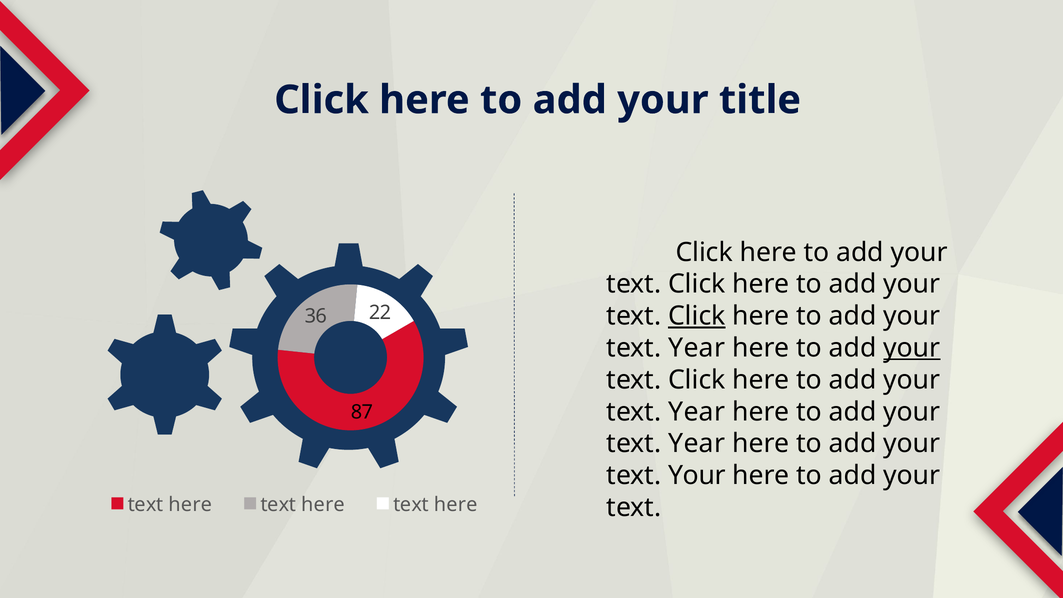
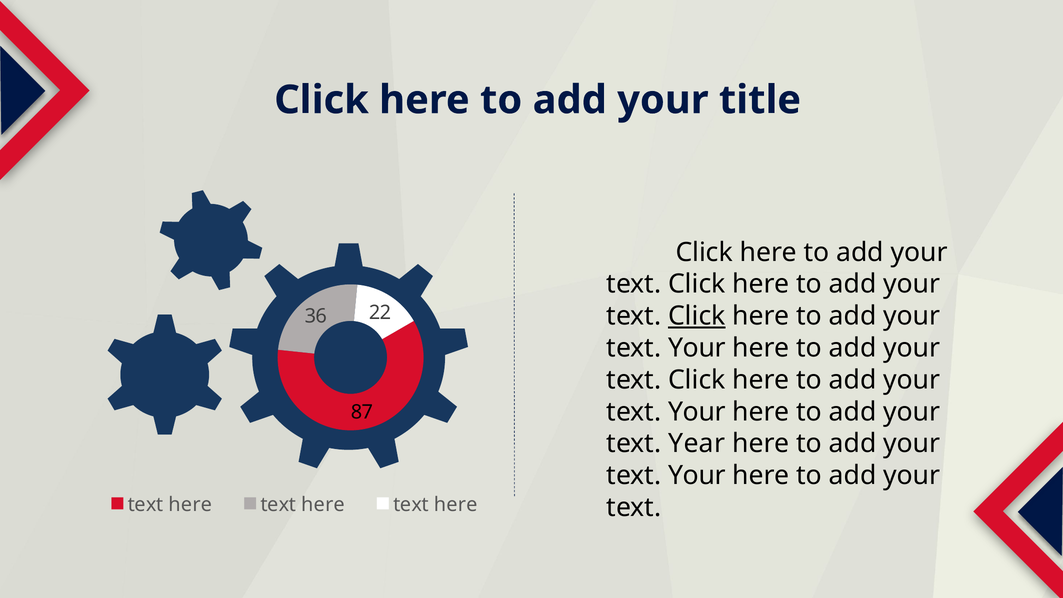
Year: Year -> Your (697, 348)
your underline: present -> none (912, 348)
Year: Year -> Your (697, 412)
